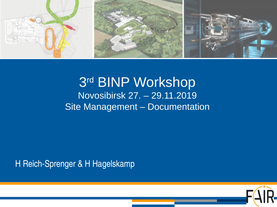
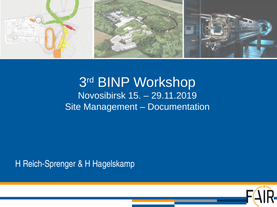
27: 27 -> 15 (135, 96)
